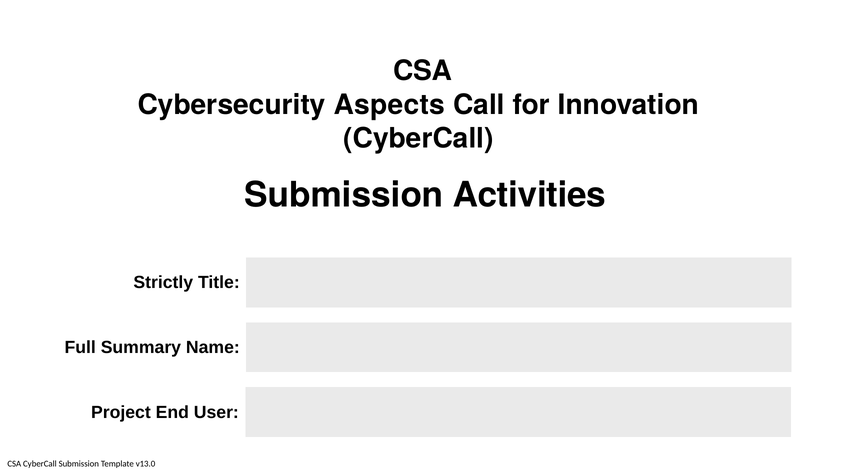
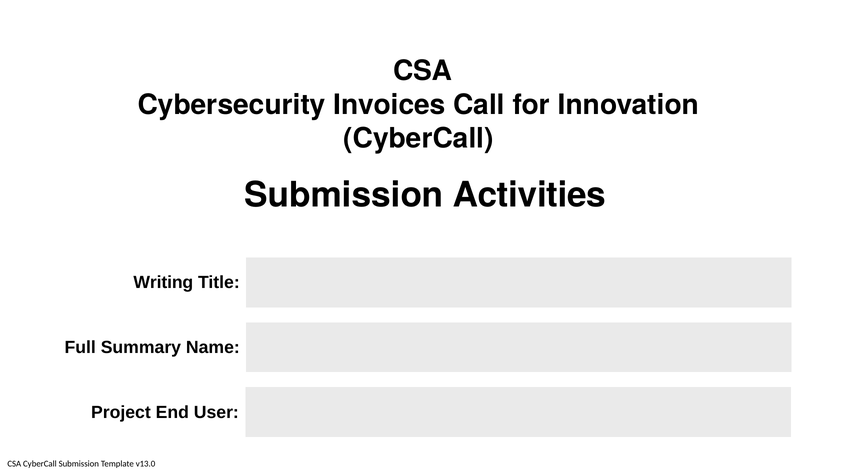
Aspects: Aspects -> Invoices (389, 105)
Strictly: Strictly -> Writing (163, 283)
